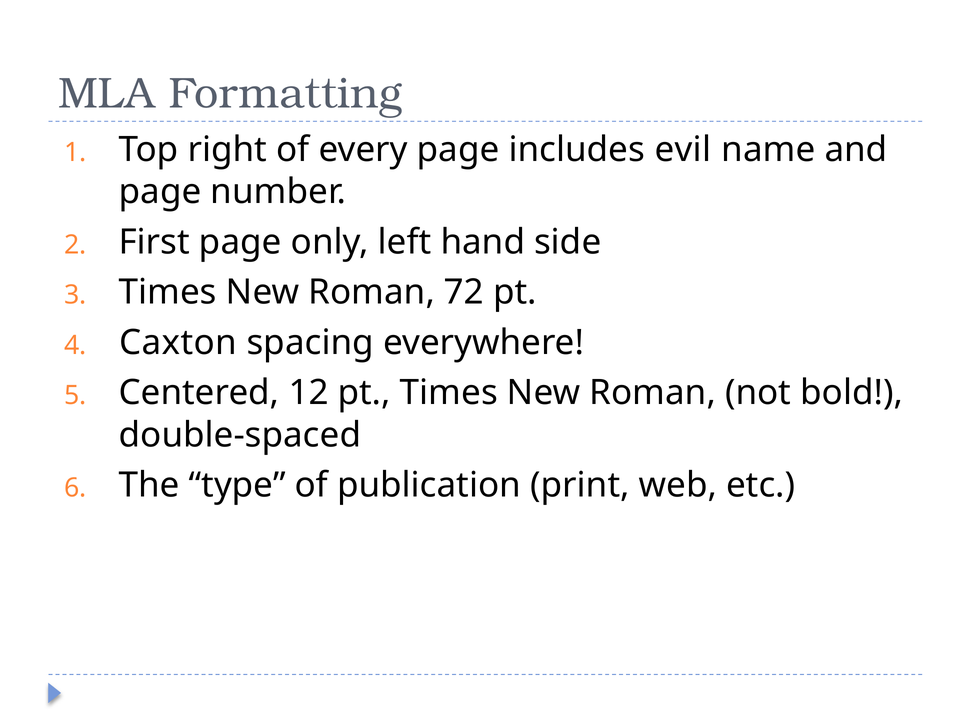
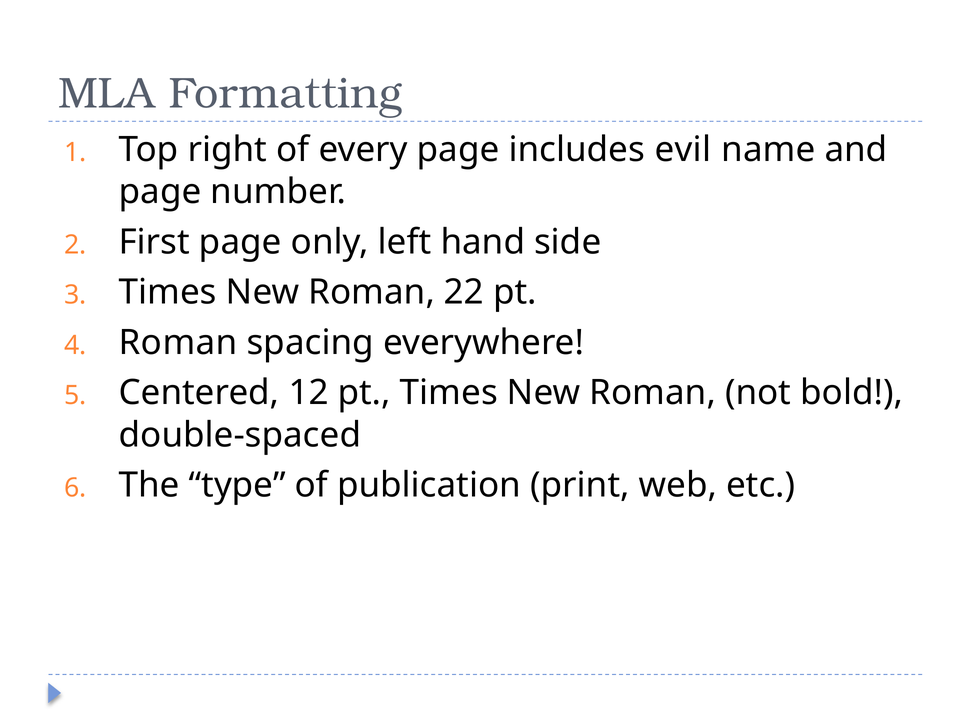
72: 72 -> 22 (464, 292)
Caxton: Caxton -> Roman (178, 343)
